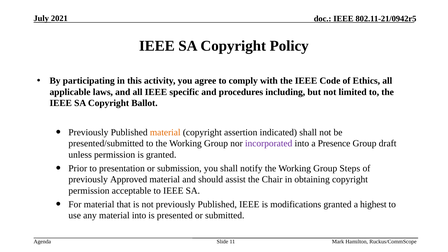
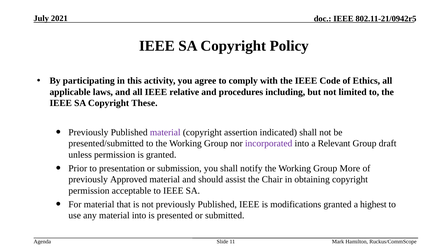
specific: specific -> relative (184, 92)
Ballot: Ballot -> These (144, 103)
material colour: orange -> purple (165, 132)
Presence: Presence -> Relevant (334, 144)
Steps: Steps -> More (350, 168)
